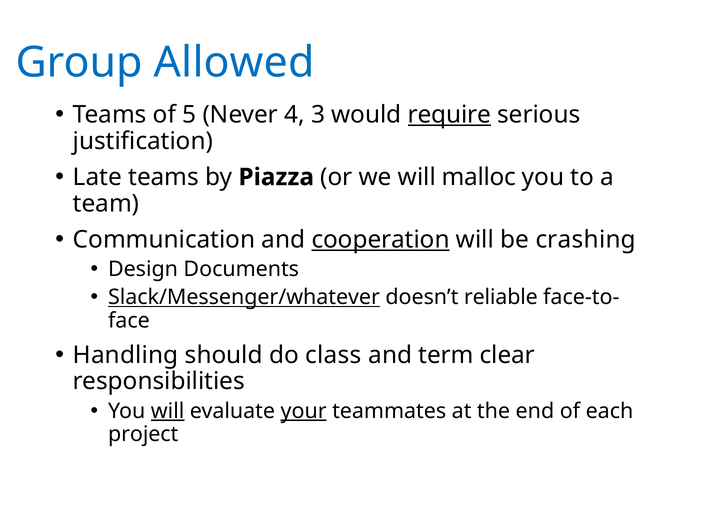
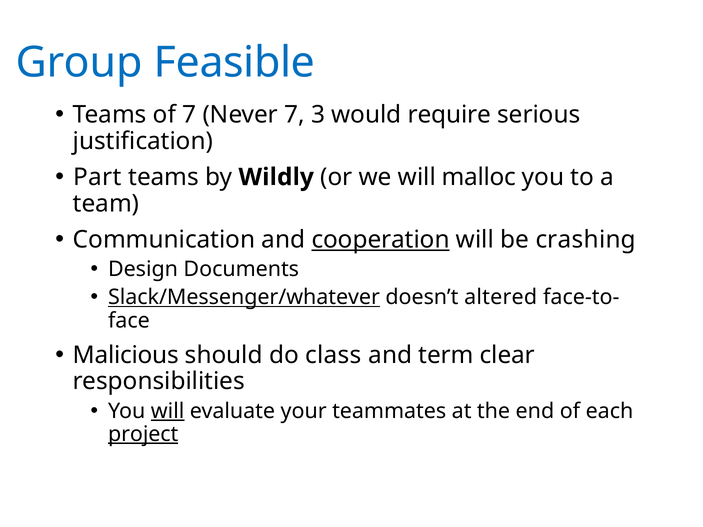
Allowed: Allowed -> Feasible (234, 62)
of 5: 5 -> 7 (189, 115)
Never 4: 4 -> 7 (295, 115)
require underline: present -> none (449, 115)
Late: Late -> Part (97, 177)
Piazza: Piazza -> Wildly (276, 177)
reliable: reliable -> altered (501, 297)
Handling: Handling -> Malicious (126, 355)
your underline: present -> none (304, 411)
project underline: none -> present (143, 434)
